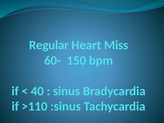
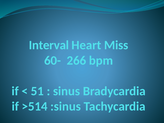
Regular: Regular -> Interval (49, 45)
150: 150 -> 266 (76, 60)
40: 40 -> 51 (37, 91)
>110: >110 -> >514 (35, 106)
